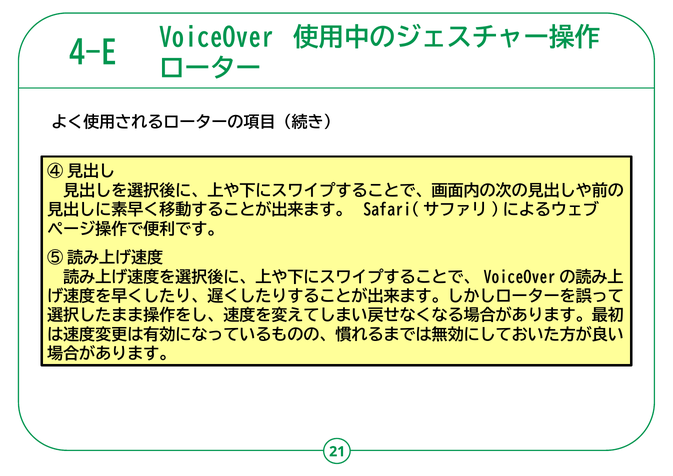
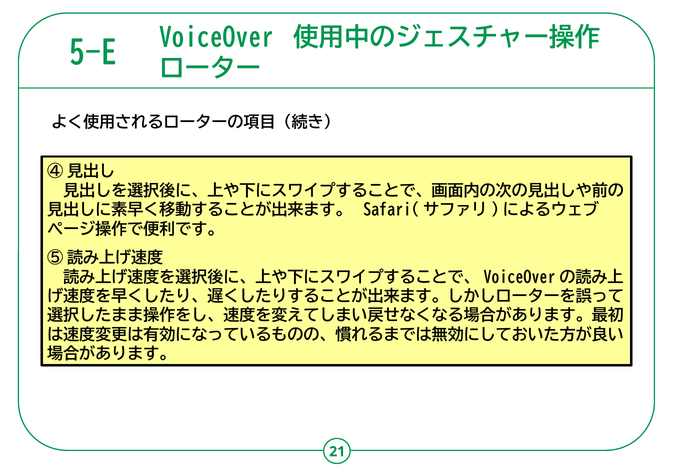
4-E: 4-E -> 5-E (93, 53)
